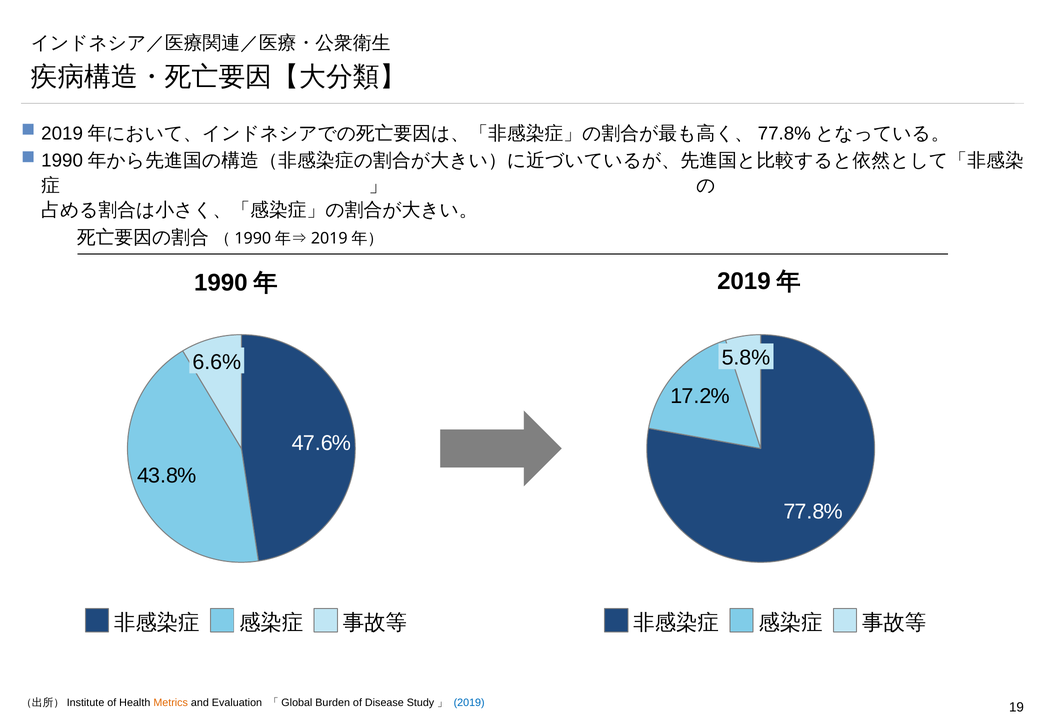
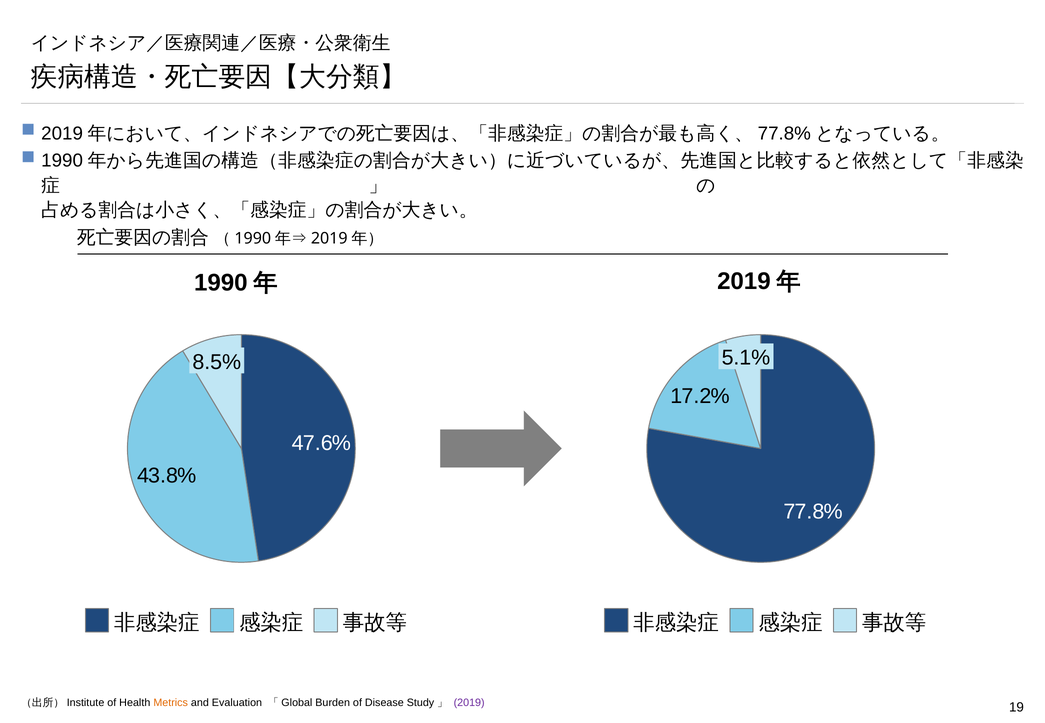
5.8%: 5.8% -> 5.1% (746, 358)
6.6%: 6.6% -> 8.5% (217, 362)
2019 colour: blue -> purple (469, 703)
